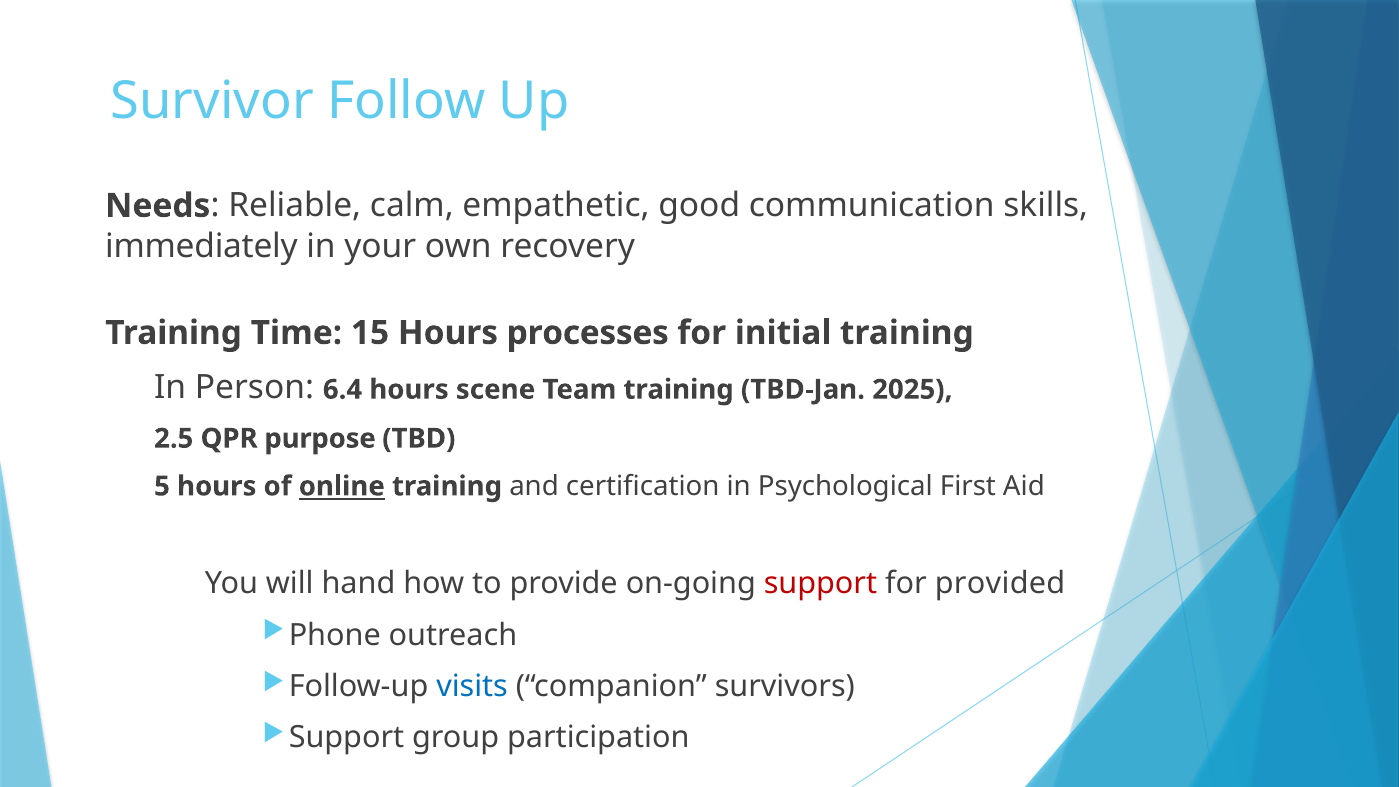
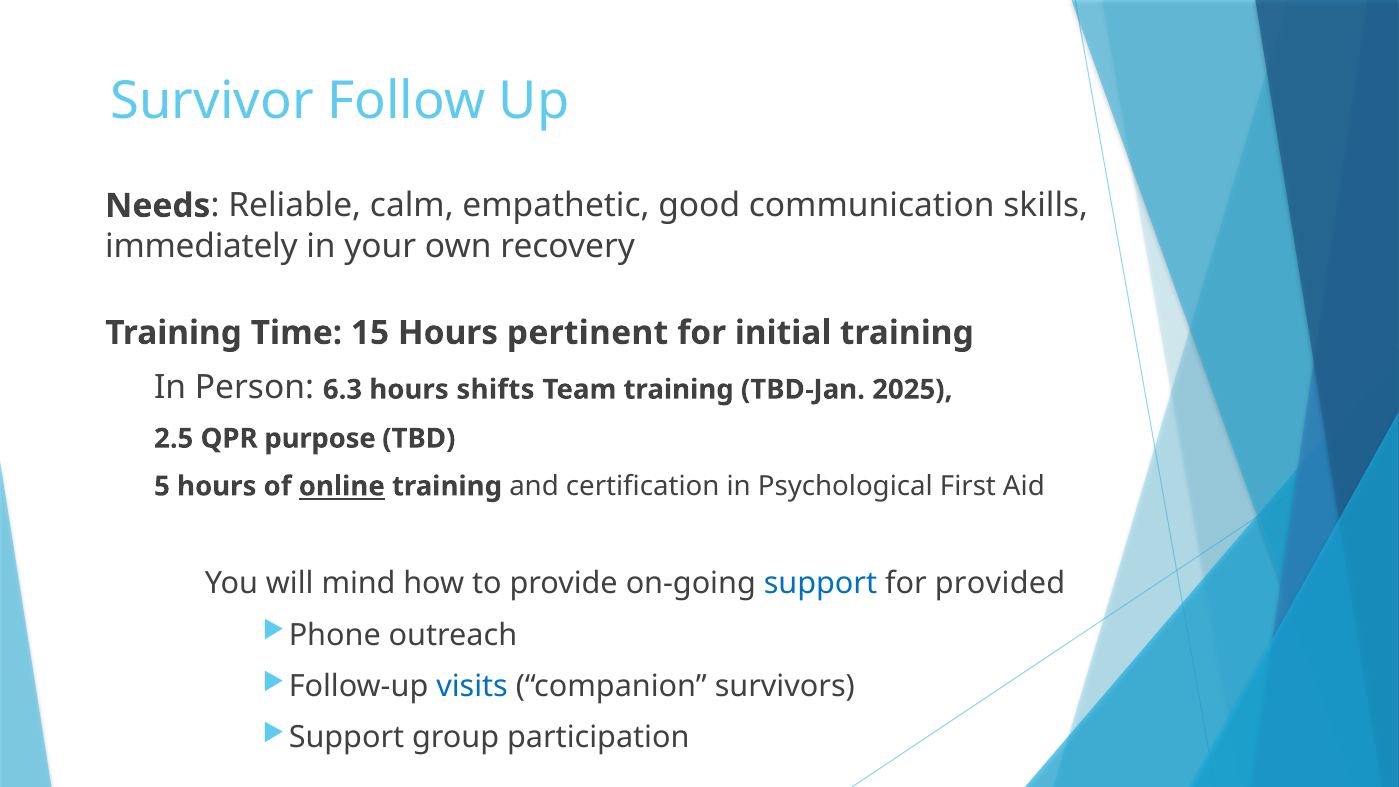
processes: processes -> pertinent (587, 333)
6.4: 6.4 -> 6.3 (343, 390)
scene: scene -> shifts (495, 390)
hand: hand -> mind (358, 584)
support colour: red -> blue (820, 584)
